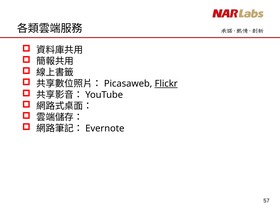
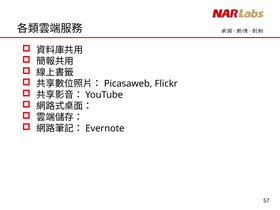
Flickr underline: present -> none (166, 84)
